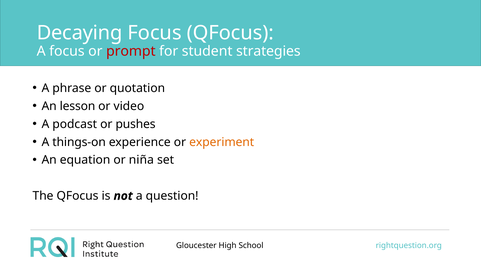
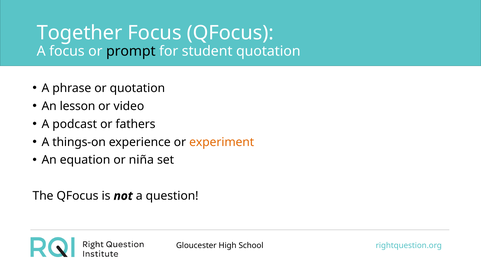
Decaying: Decaying -> Together (80, 33)
prompt colour: red -> black (131, 51)
student strategies: strategies -> quotation (268, 51)
pushes: pushes -> fathers (136, 124)
